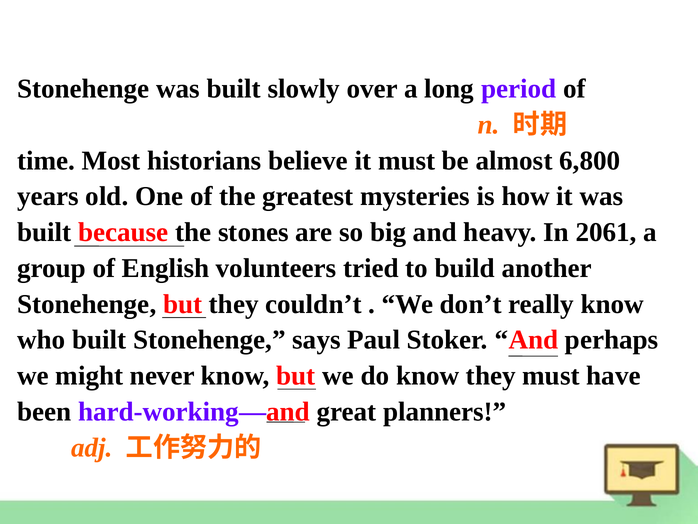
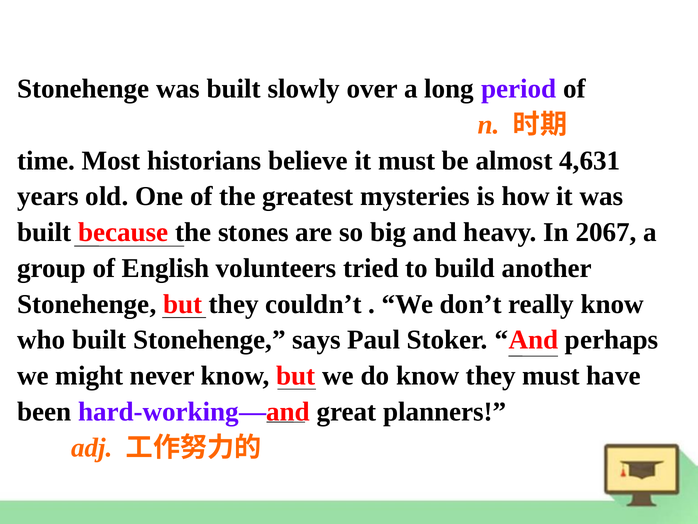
6,800: 6,800 -> 4,631 (590, 160)
2061: 2061 -> 2067 (606, 232)
